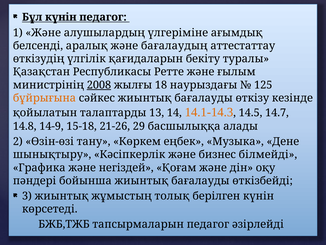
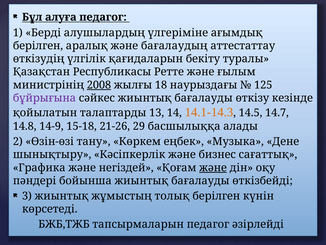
Бұл күнін: күнін -> алуға (61, 17)
1 Және: Және -> Берді (43, 33)
белсенді: белсенді -> берілген (38, 46)
бұйрығына colour: orange -> purple (44, 98)
білмейді: білмейді -> сағаттық (268, 154)
және underline: none -> present (213, 167)
